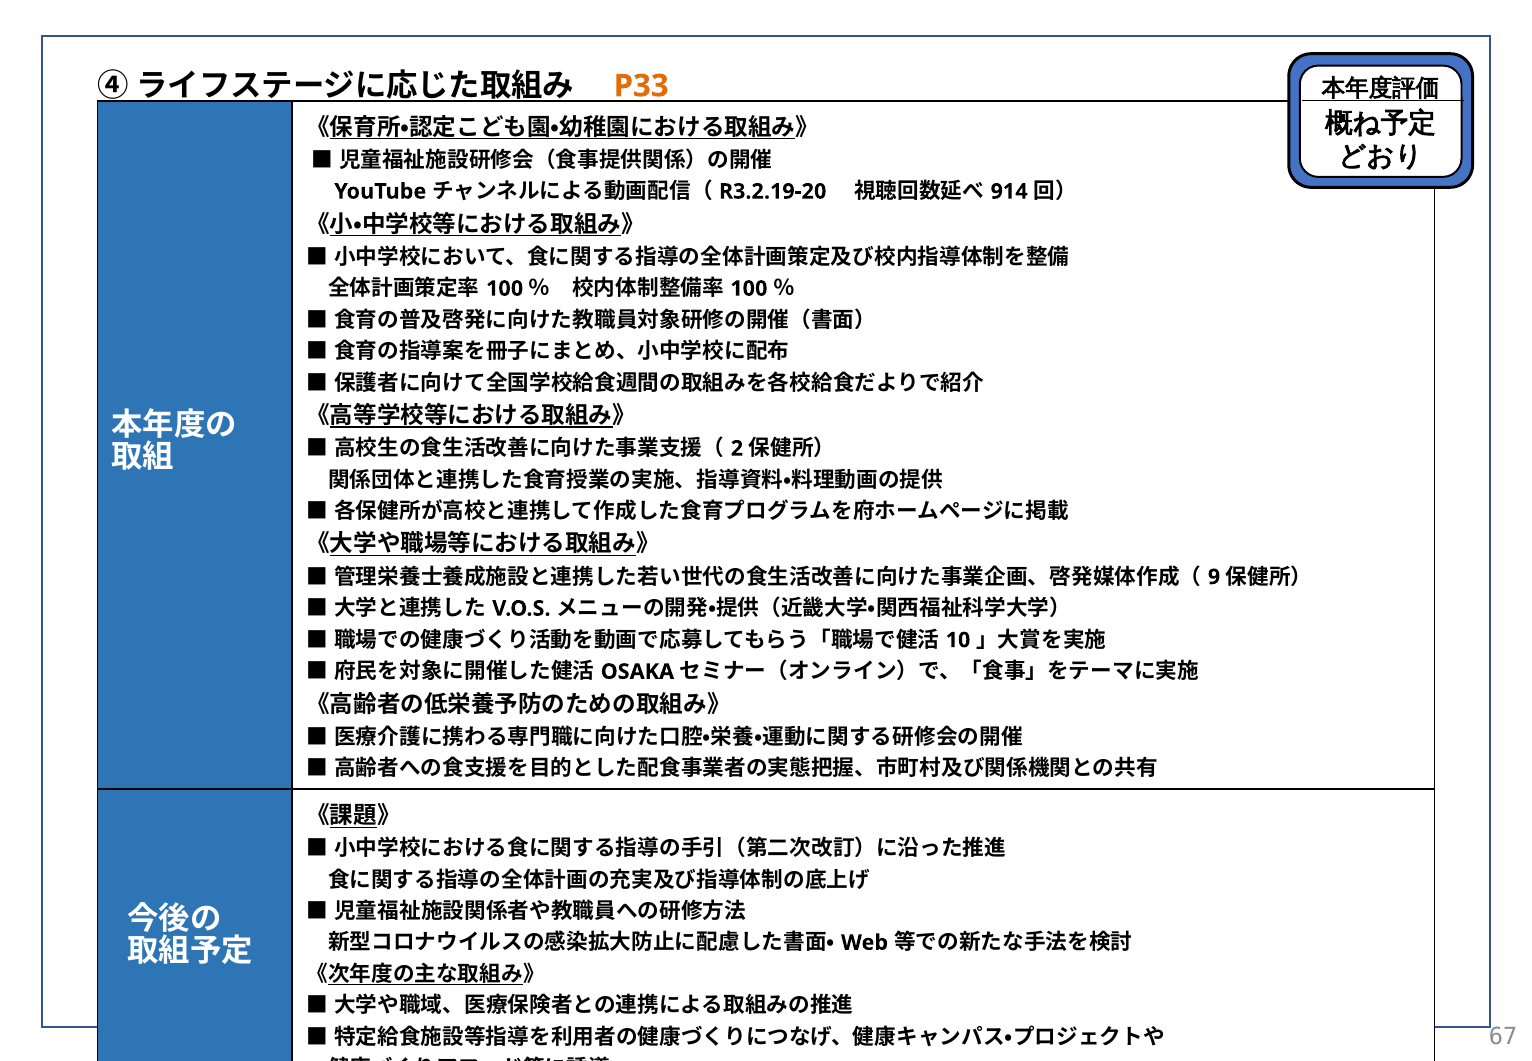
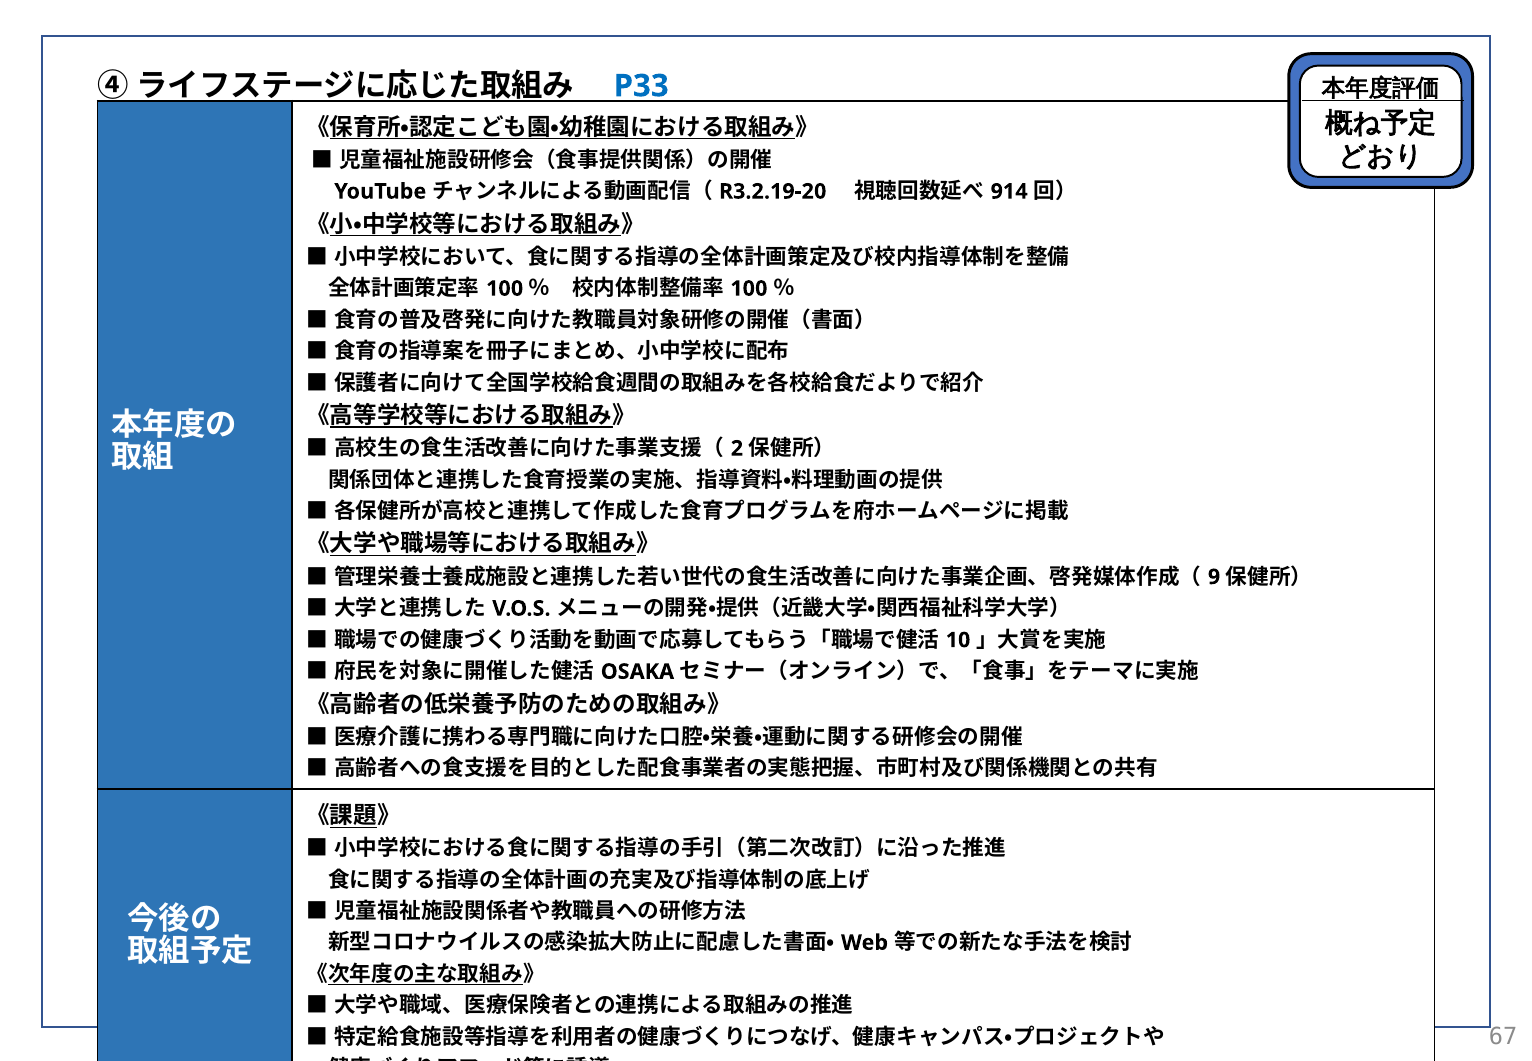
P33 colour: orange -> blue (641, 86)
